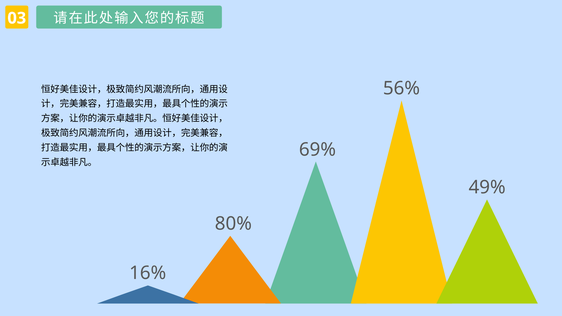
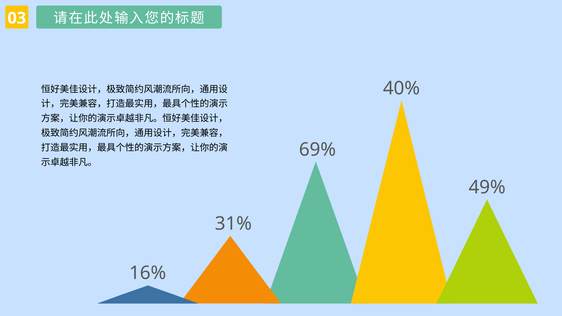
56%: 56% -> 40% (401, 88)
80%: 80% -> 31% (233, 224)
